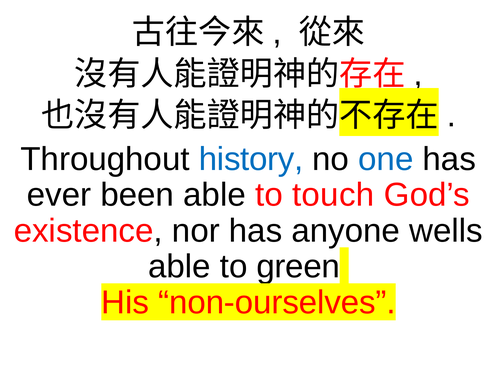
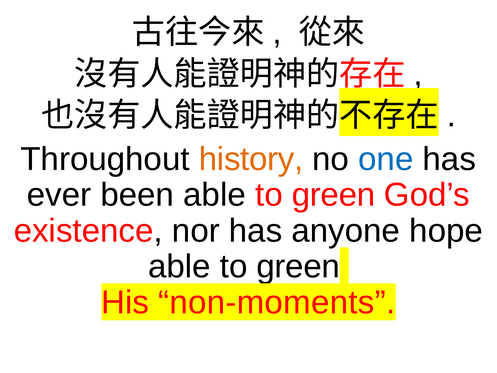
history colour: blue -> orange (251, 159)
been able to touch: touch -> green (334, 195)
wells: wells -> hope (446, 231)
non-ourselves: non-ourselves -> non-moments (277, 302)
